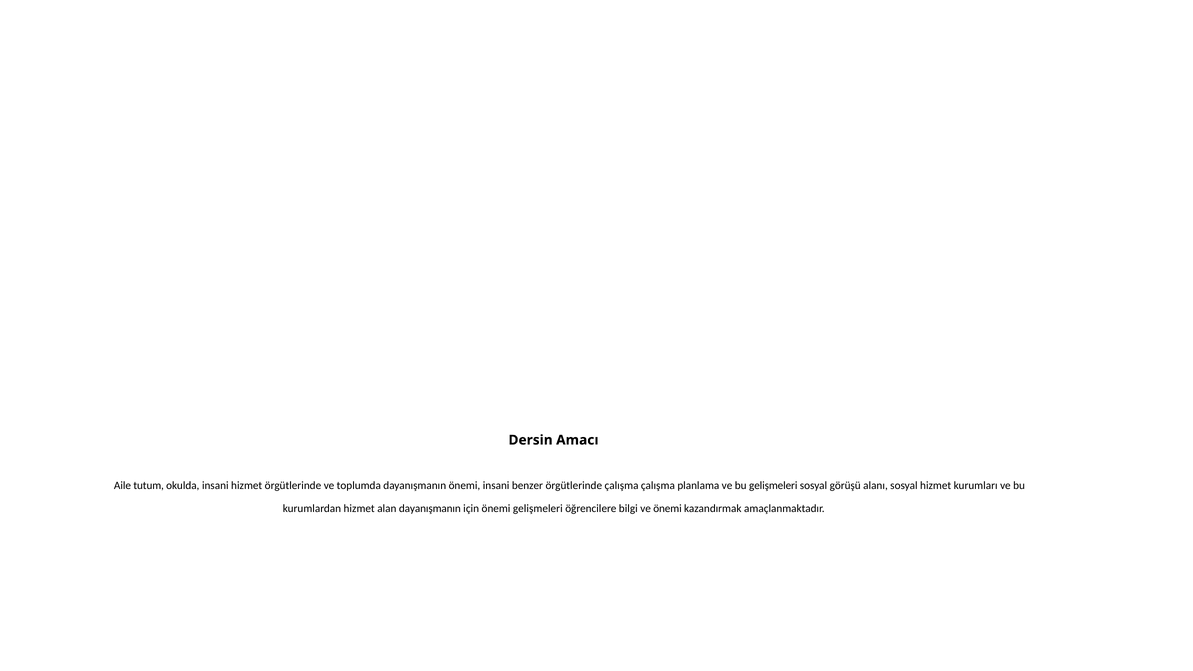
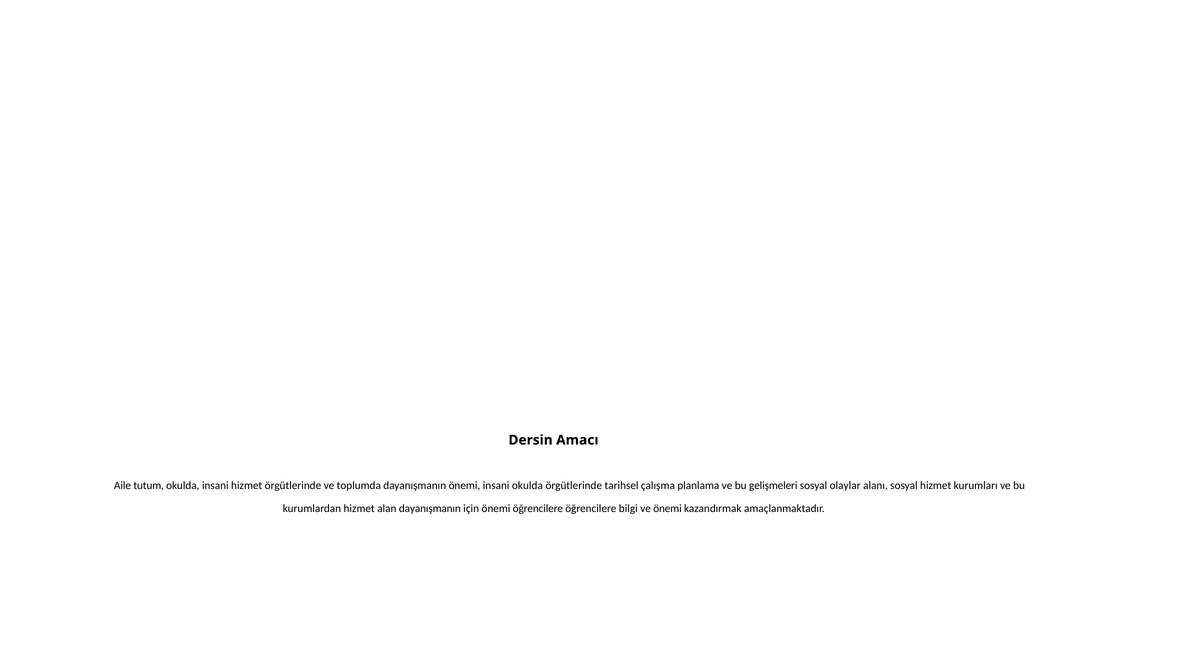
insani benzer: benzer -> okulda (527, 485)
örgütlerinde çalışma: çalışma -> tarihsel (622, 485)
görüşü: görüşü -> olaylar (845, 485)
önemi gelişmeleri: gelişmeleri -> öğrencilere (538, 509)
